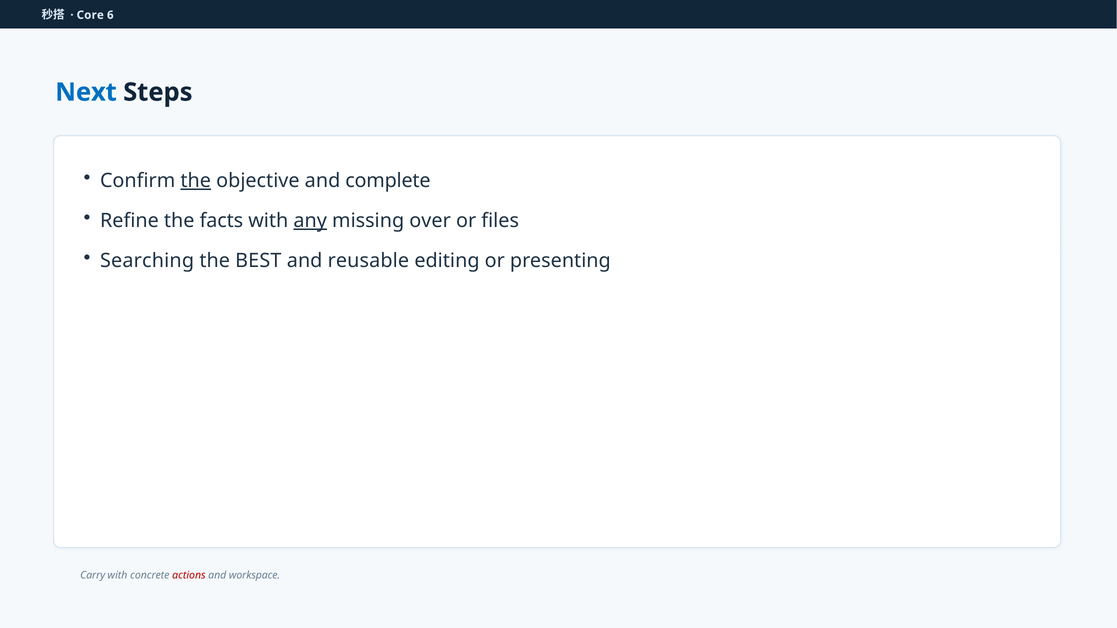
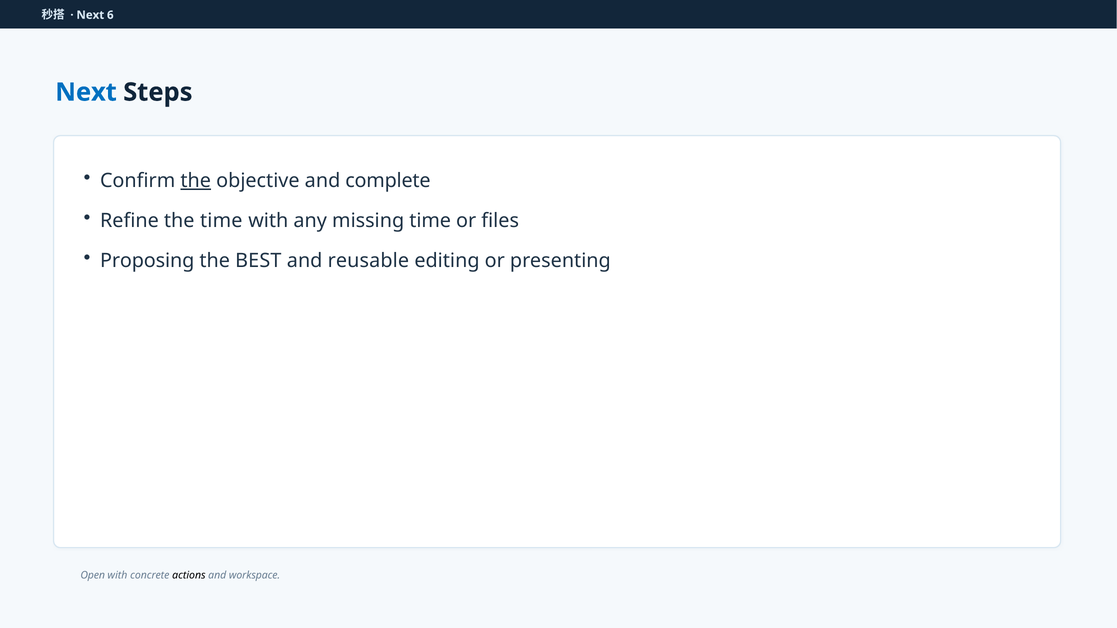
Core: Core -> Next (90, 15)
the facts: facts -> time (221, 221)
any underline: present -> none (310, 221)
missing over: over -> time (430, 221)
Searching: Searching -> Proposing (147, 261)
Carry: Carry -> Open (93, 575)
actions colour: red -> black (189, 575)
